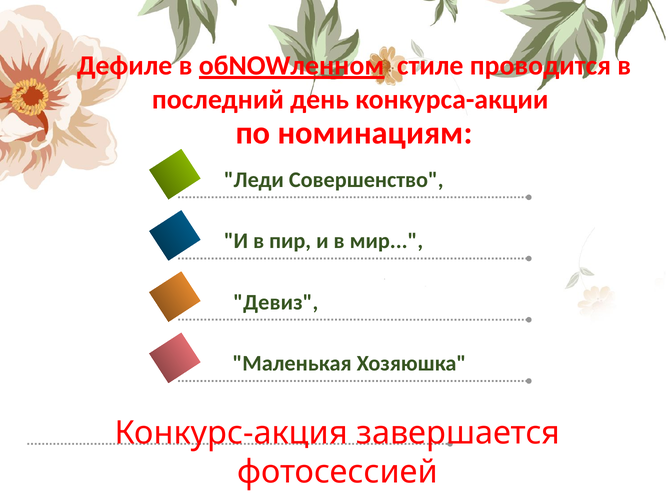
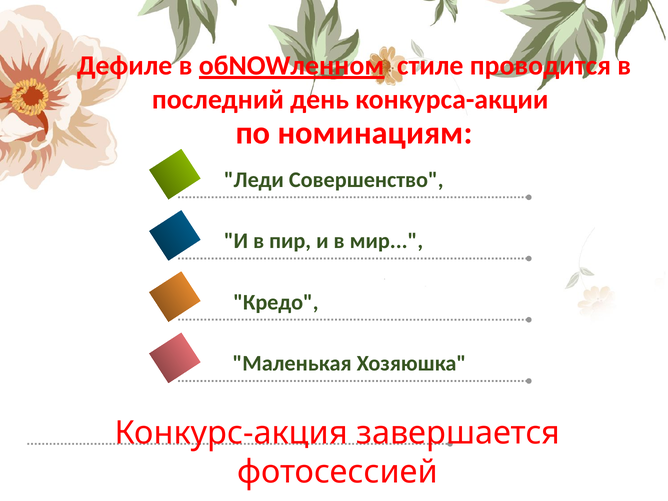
Девиз: Девиз -> Кредо (276, 302)
